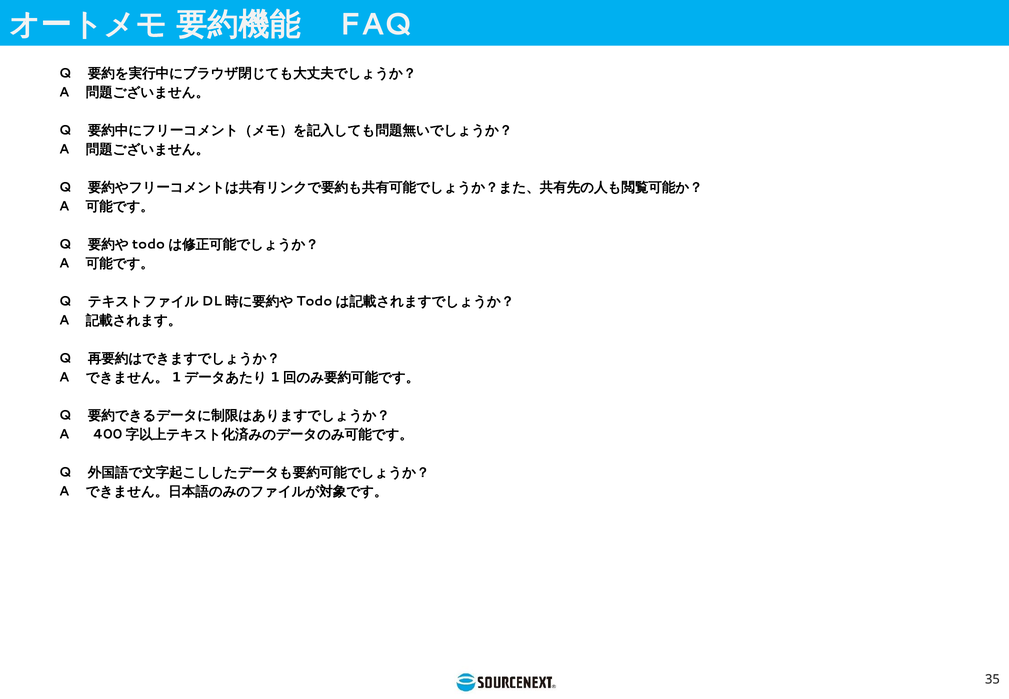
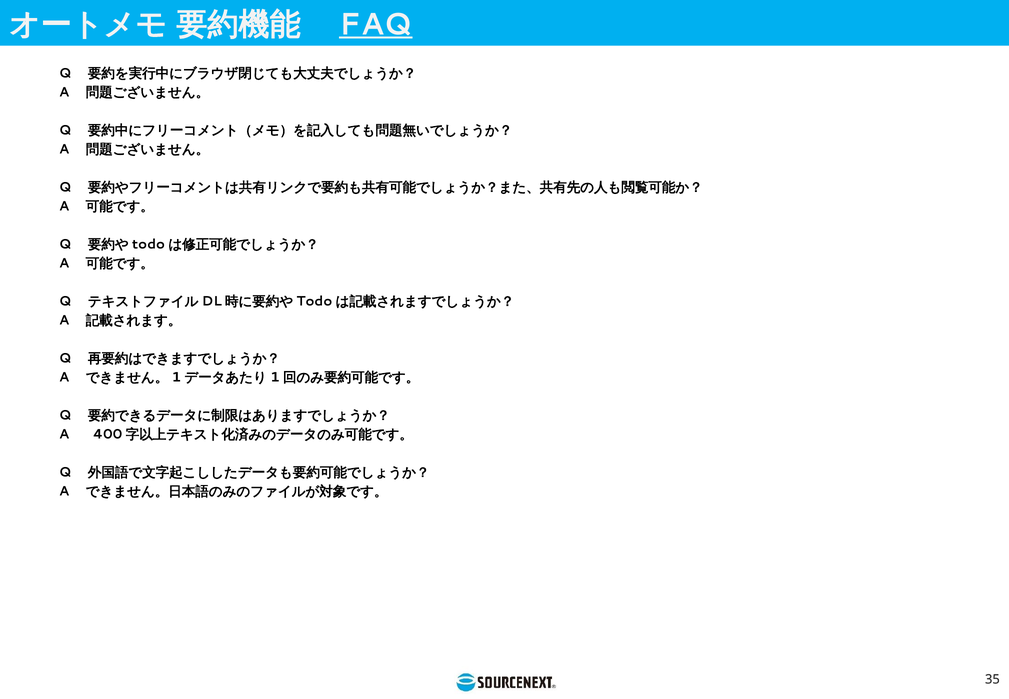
FAQ underline: none -> present (376, 24)
